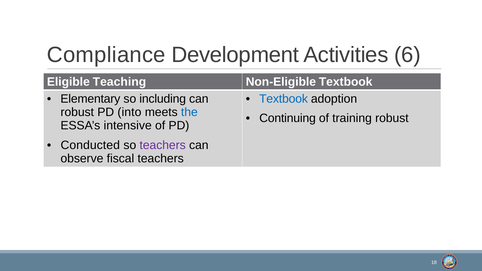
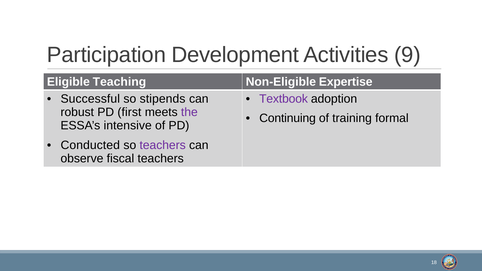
Compliance: Compliance -> Participation (106, 55)
6: 6 -> 9 (407, 55)
Non-Eligible Textbook: Textbook -> Expertise (346, 82)
Elementary: Elementary -> Successful (90, 99)
including: including -> stipends (163, 99)
Textbook colour: blue -> purple (284, 99)
into: into -> first (129, 112)
the colour: blue -> purple (189, 112)
training robust: robust -> formal (392, 118)
